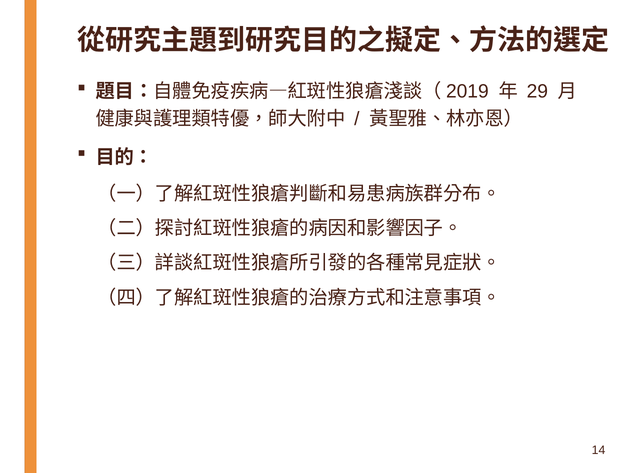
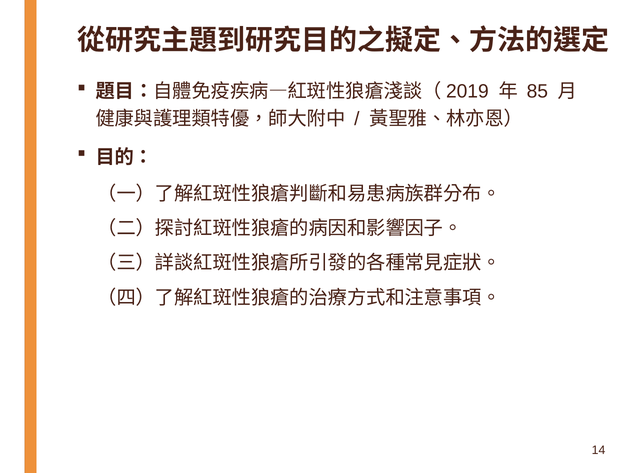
29: 29 -> 85 (537, 91)
